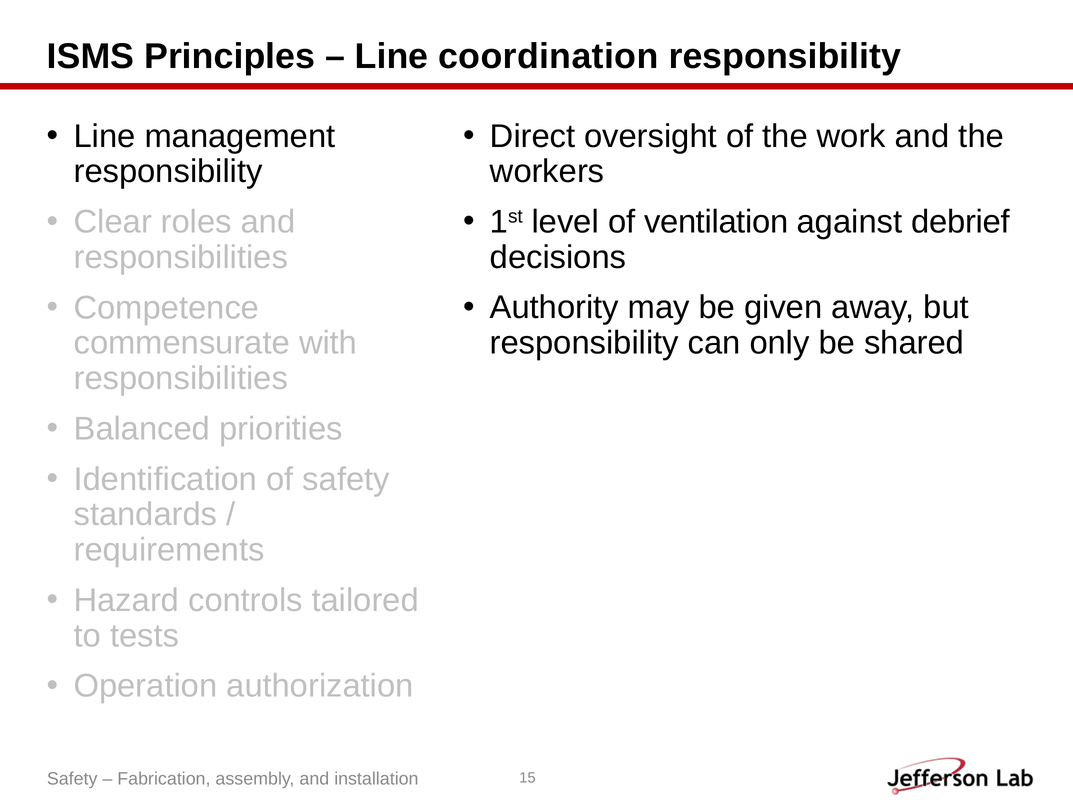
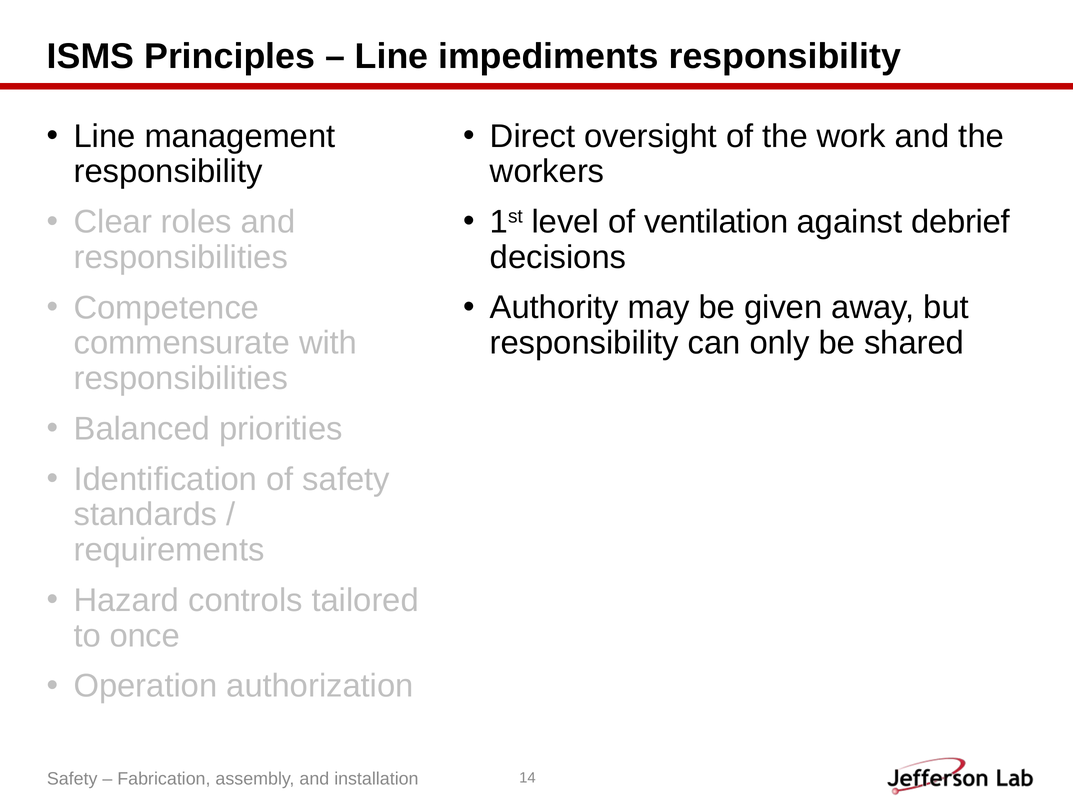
coordination: coordination -> impediments (548, 57)
tests: tests -> once (145, 636)
15: 15 -> 14 (528, 778)
